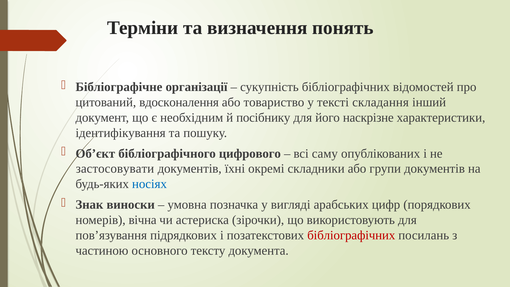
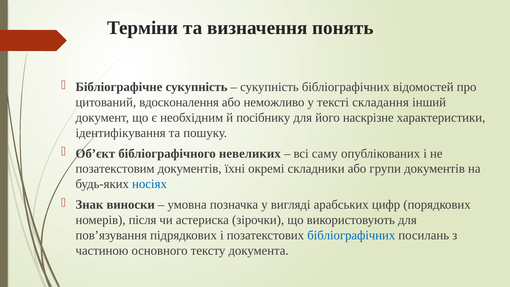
Бібліографічне організації: організації -> сукупність (197, 87)
товариство: товариство -> неможливо (274, 102)
цифрового: цифрового -> невеликих (250, 153)
застосовувати: застосовувати -> позатекстовим (115, 169)
вічна: вічна -> після (143, 220)
бібліографічних colour: red -> blue (351, 235)
